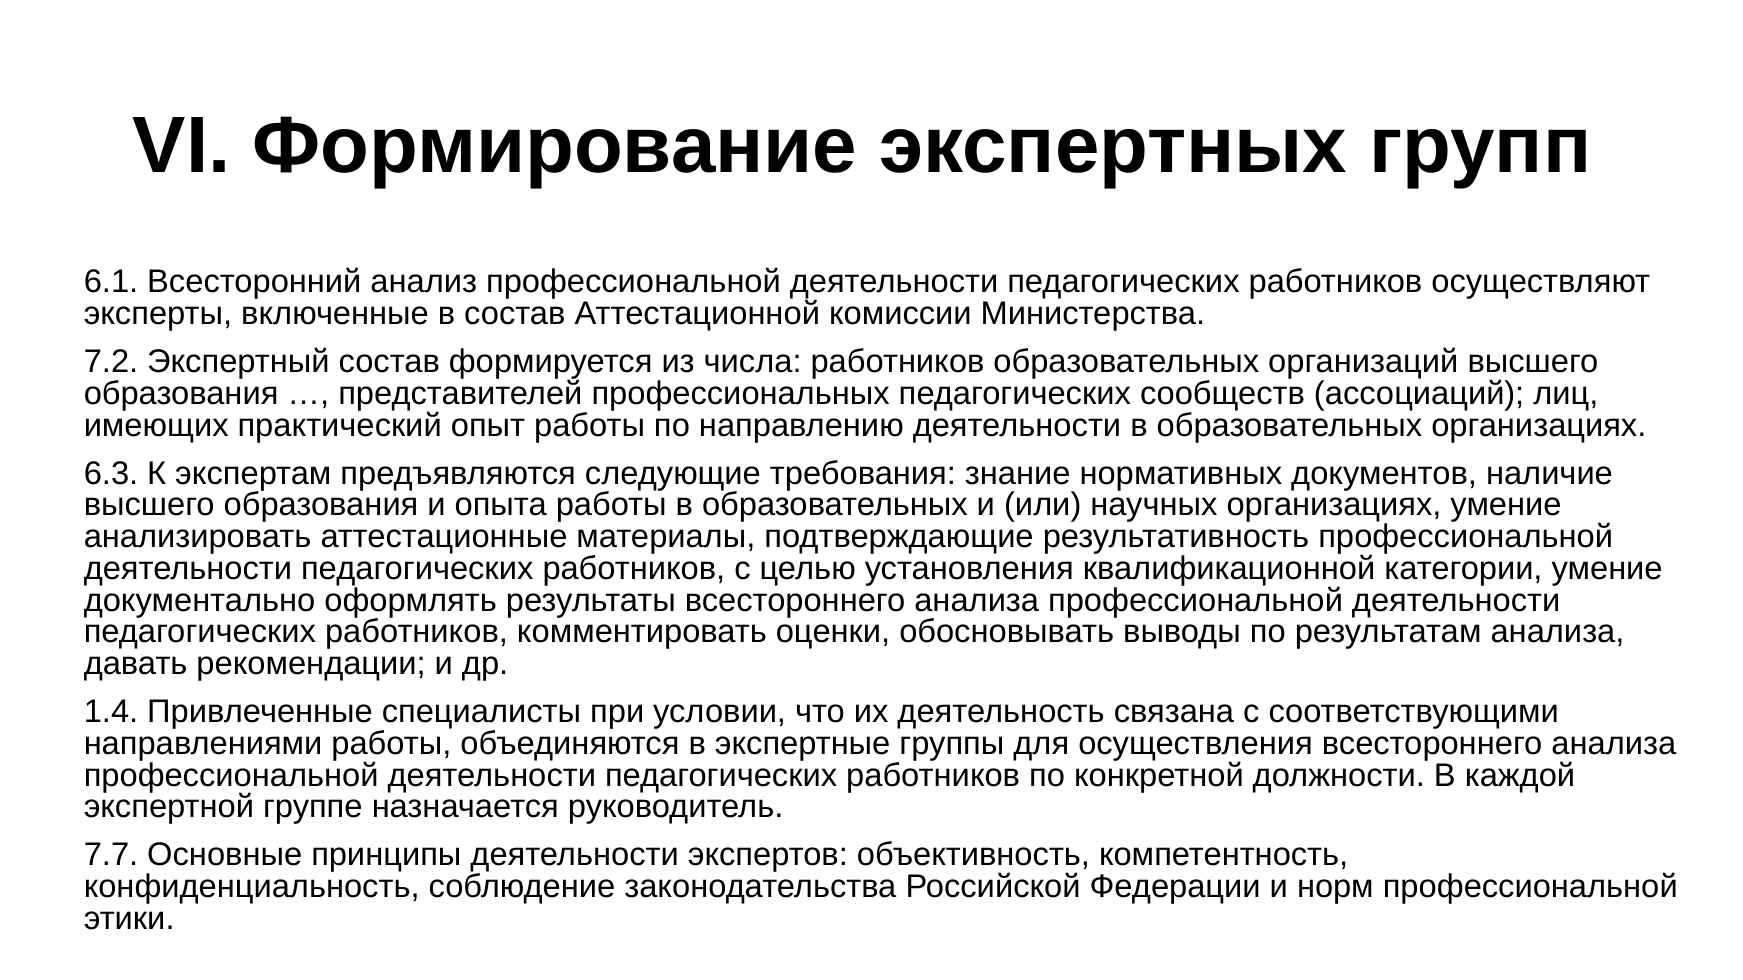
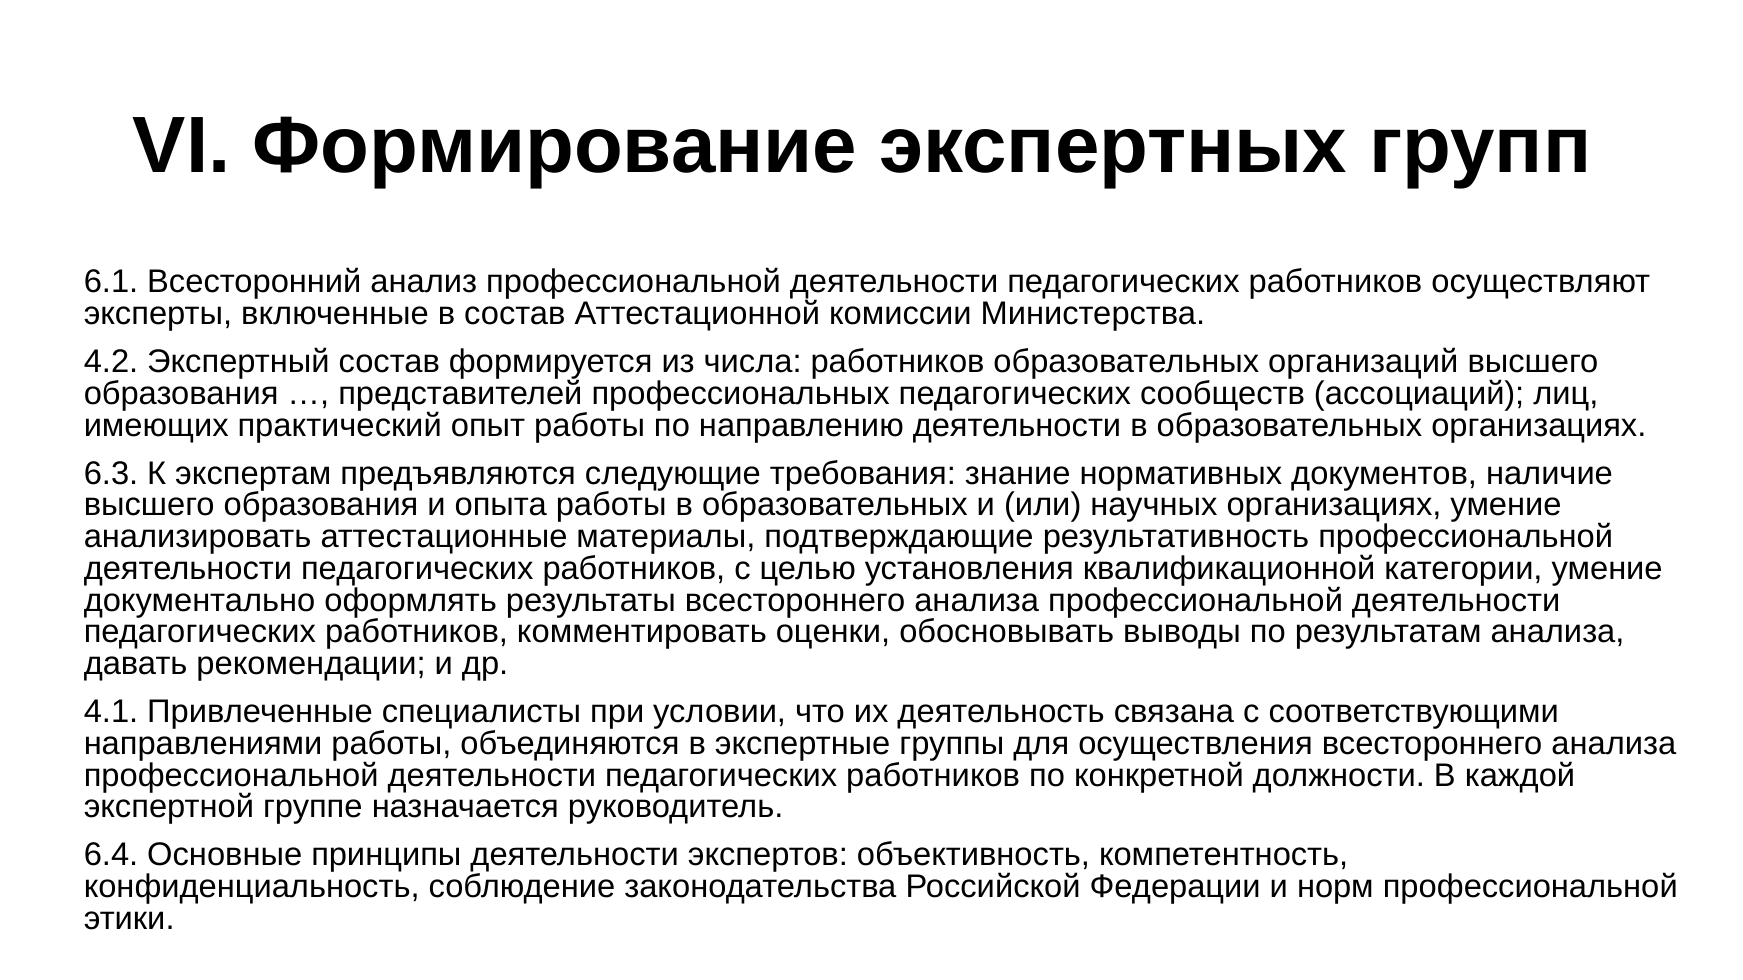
7.2: 7.2 -> 4.2 (111, 362)
1.4: 1.4 -> 4.1 (111, 712)
7.7: 7.7 -> 6.4 (111, 855)
